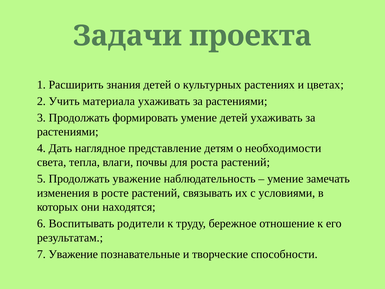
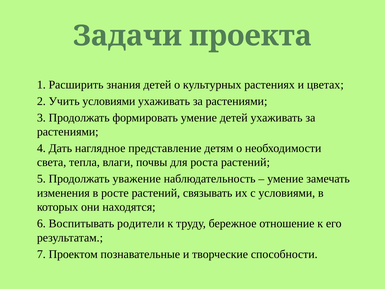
Учить материала: материала -> условиями (109, 101)
7 Уважение: Уважение -> Проектом (73, 254)
